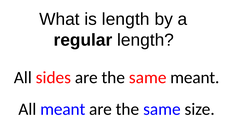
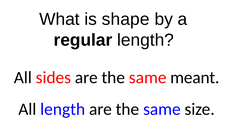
is length: length -> shape (126, 19)
All meant: meant -> length (63, 109)
